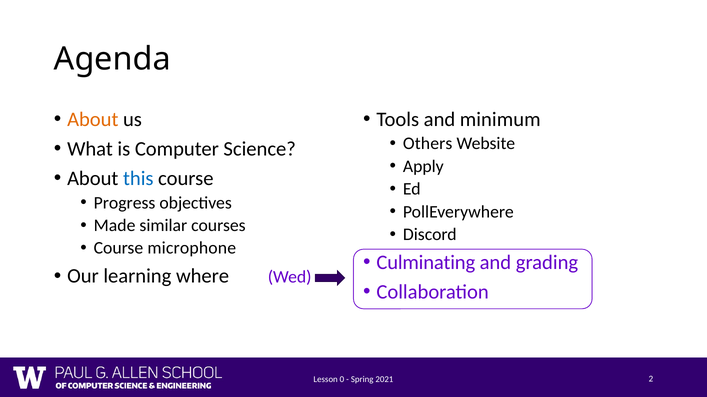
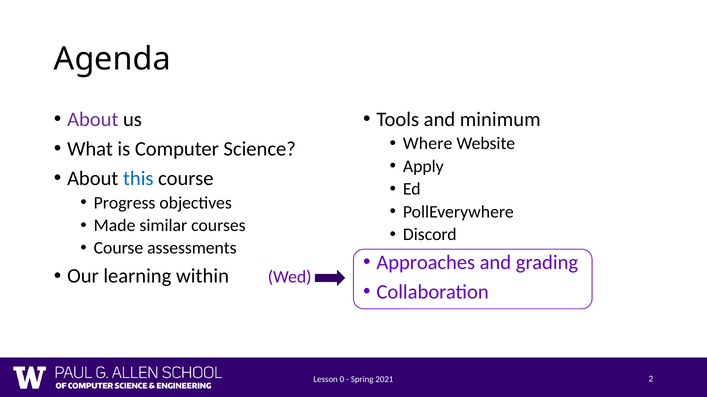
About colour: orange -> purple (93, 119)
Others: Others -> Where (428, 144)
microphone: microphone -> assessments (192, 249)
Culminating: Culminating -> Approaches (426, 263)
where: where -> within (203, 277)
